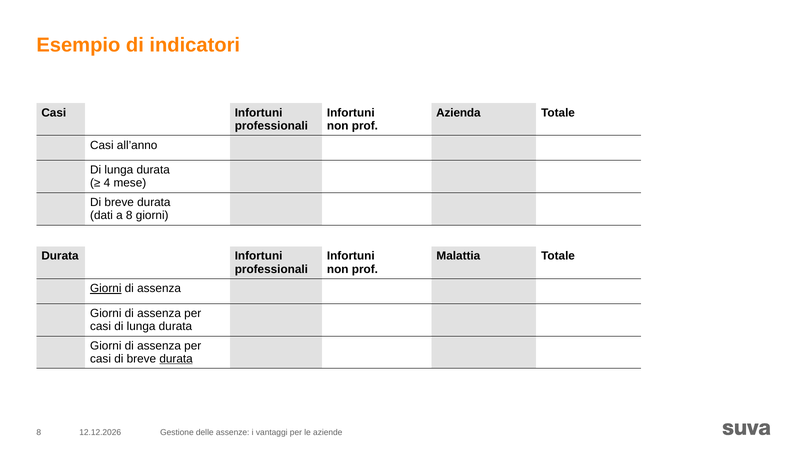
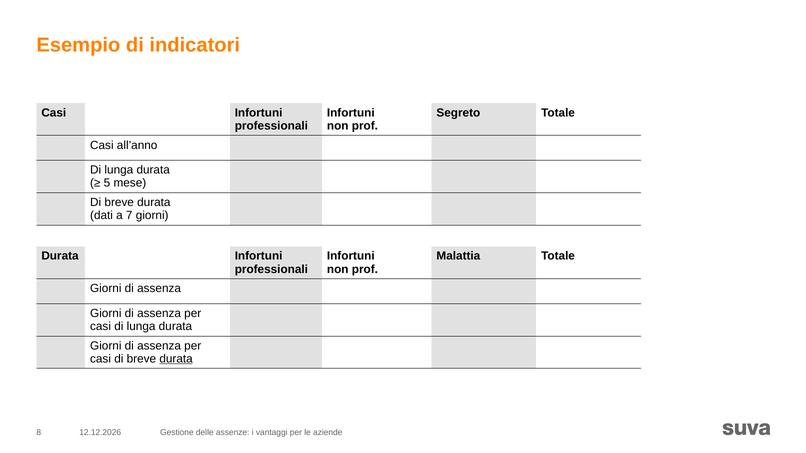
Azienda: Azienda -> Segreto (458, 113)
4: 4 -> 5 (107, 183)
a 8: 8 -> 7 (129, 216)
Giorni underline: present -> none (106, 289)
